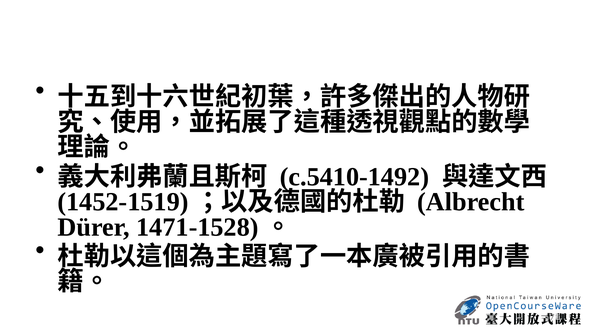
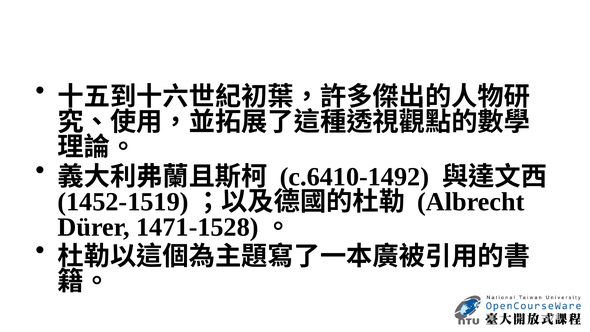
c.5410-1492: c.5410-1492 -> c.6410-1492 (354, 177)
